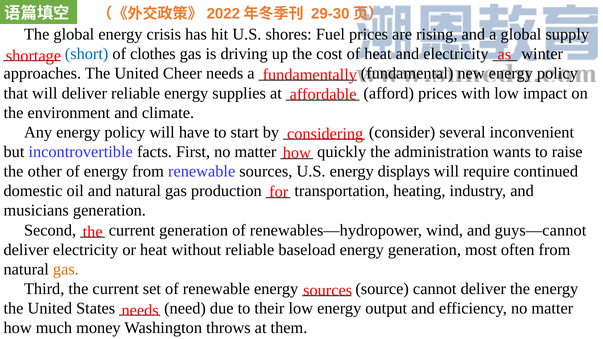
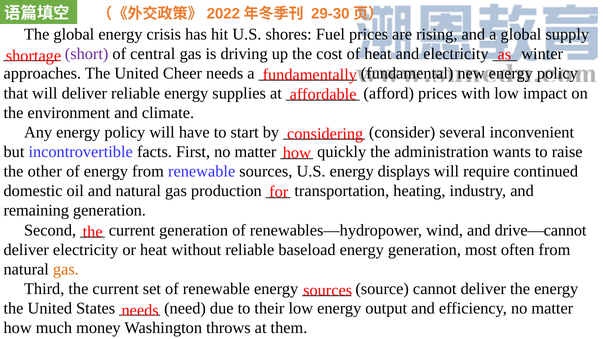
short colour: blue -> purple (87, 54)
clothes: clothes -> central (153, 54)
musicians: musicians -> remaining (36, 211)
guys—cannot: guys—cannot -> drive—cannot (541, 230)
